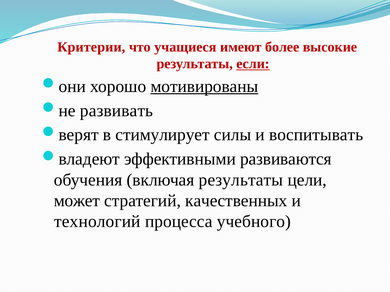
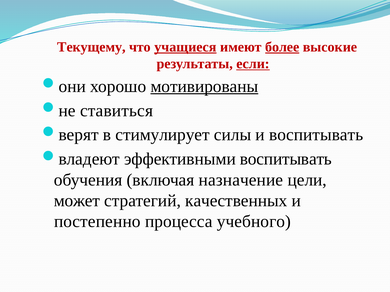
Критерии: Критерии -> Текущему (91, 47)
учащиеся underline: none -> present (185, 47)
более underline: none -> present (282, 47)
развивать: развивать -> ставиться (117, 111)
эффективными развиваются: развиваются -> воспитывать (286, 159)
включая результаты: результаты -> назначение (241, 180)
технологий: технологий -> постепенно (97, 222)
